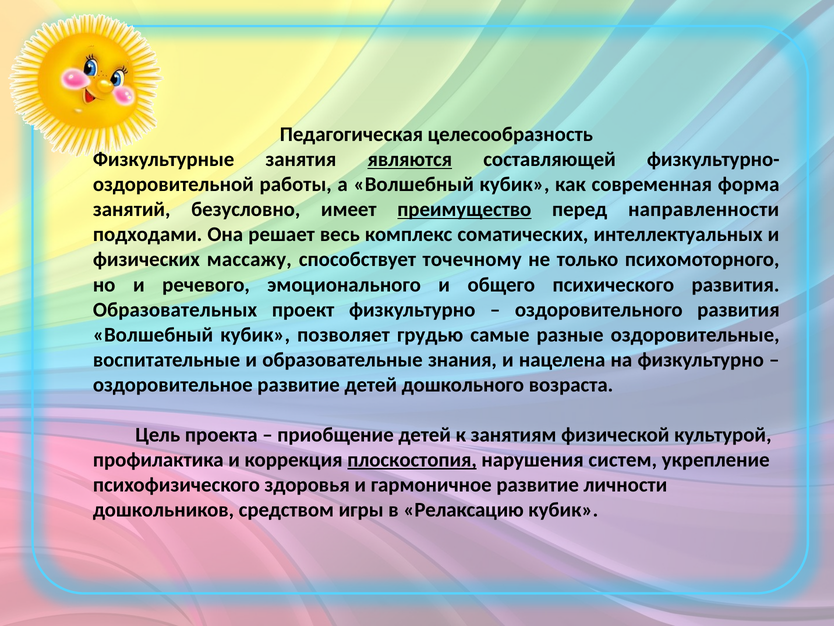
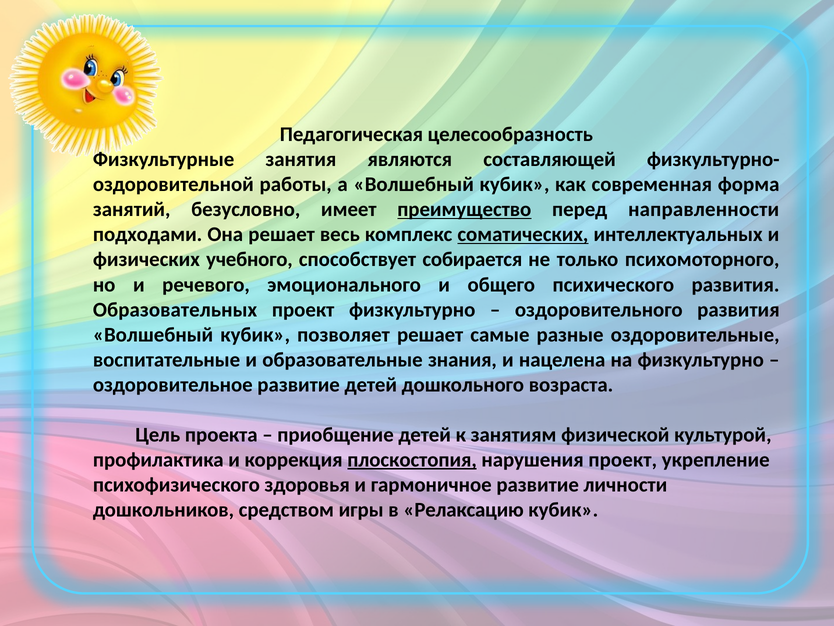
являются underline: present -> none (410, 159)
соматических underline: none -> present (523, 234)
массажу: массажу -> учебного (249, 259)
точечному: точечному -> собирается (472, 259)
позволяет грудью: грудью -> решает (430, 334)
нарушения систем: систем -> проект (623, 460)
